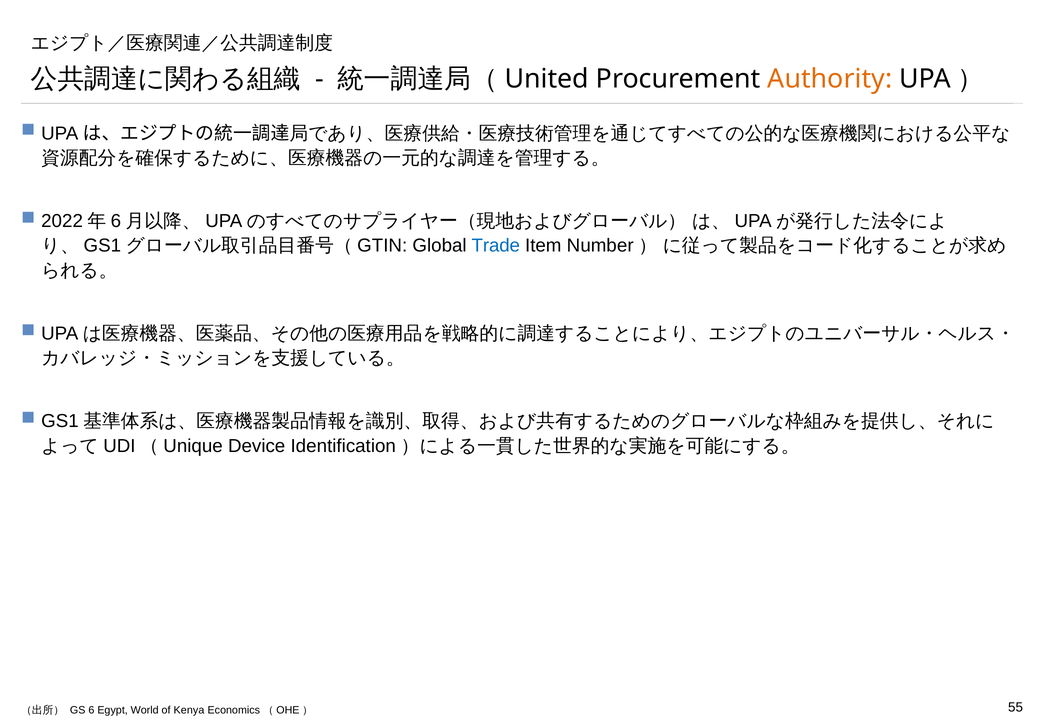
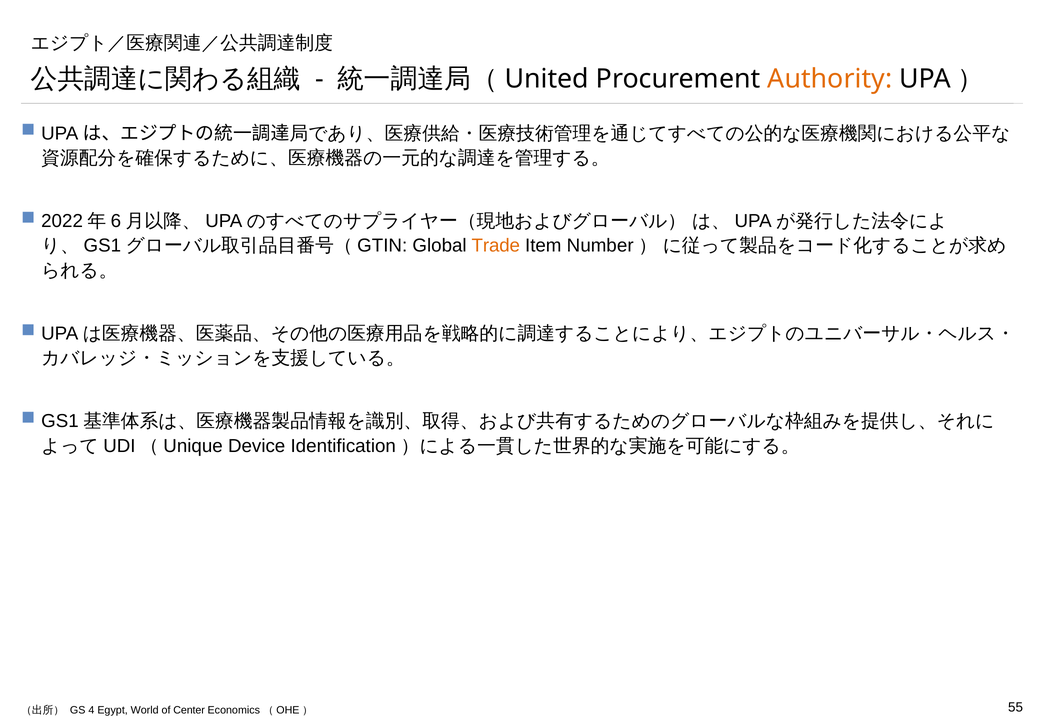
Trade colour: blue -> orange (496, 246)
6: 6 -> 4 (91, 710)
Kenya: Kenya -> Center (189, 710)
